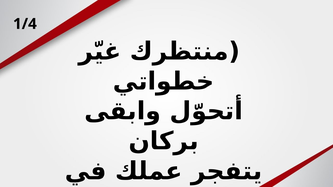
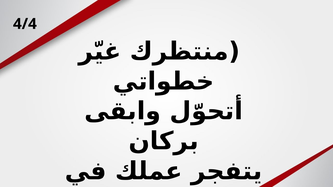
1/4: 1/4 -> 4/4 (25, 24)
